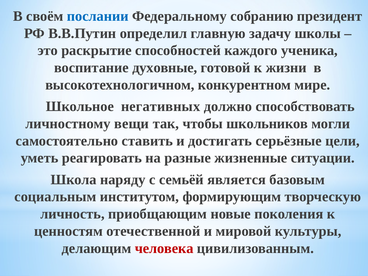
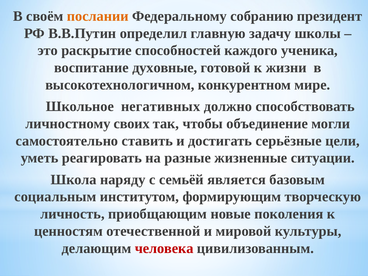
послании colour: blue -> orange (98, 16)
вещи: вещи -> своих (132, 124)
школьников: школьников -> объединение (267, 124)
